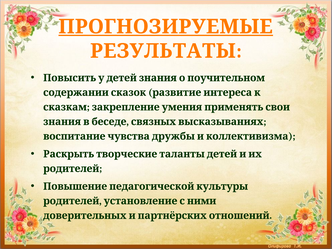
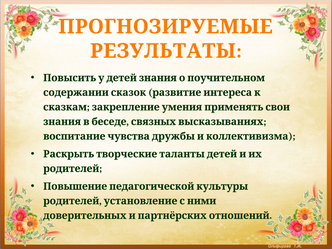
ПРОГНОЗИРУЕМЫЕ underline: present -> none (166, 27)
